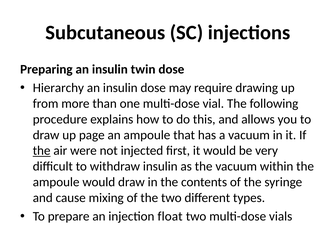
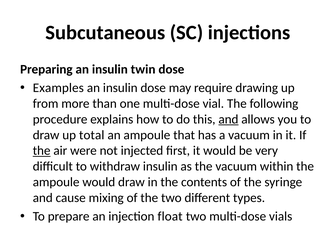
Hierarchy: Hierarchy -> Examples (58, 88)
and underline: none -> present (228, 119)
page: page -> total (92, 135)
